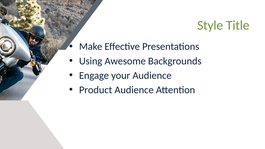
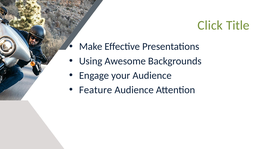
Style: Style -> Click (210, 25)
Product: Product -> Feature (96, 90)
